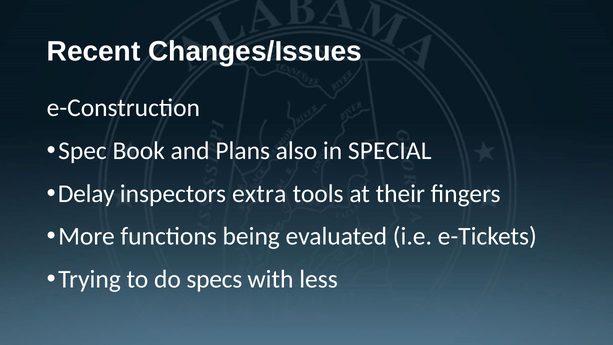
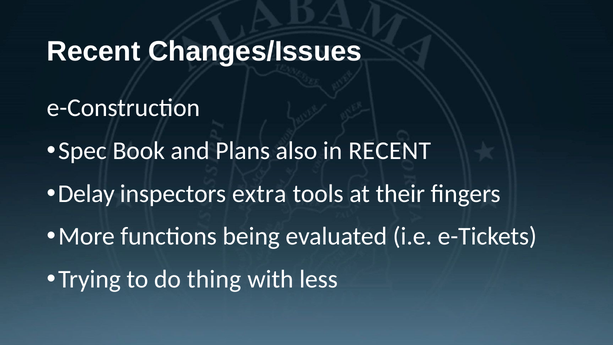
in SPECIAL: SPECIAL -> RECENT (390, 151)
specs: specs -> thing (214, 279)
